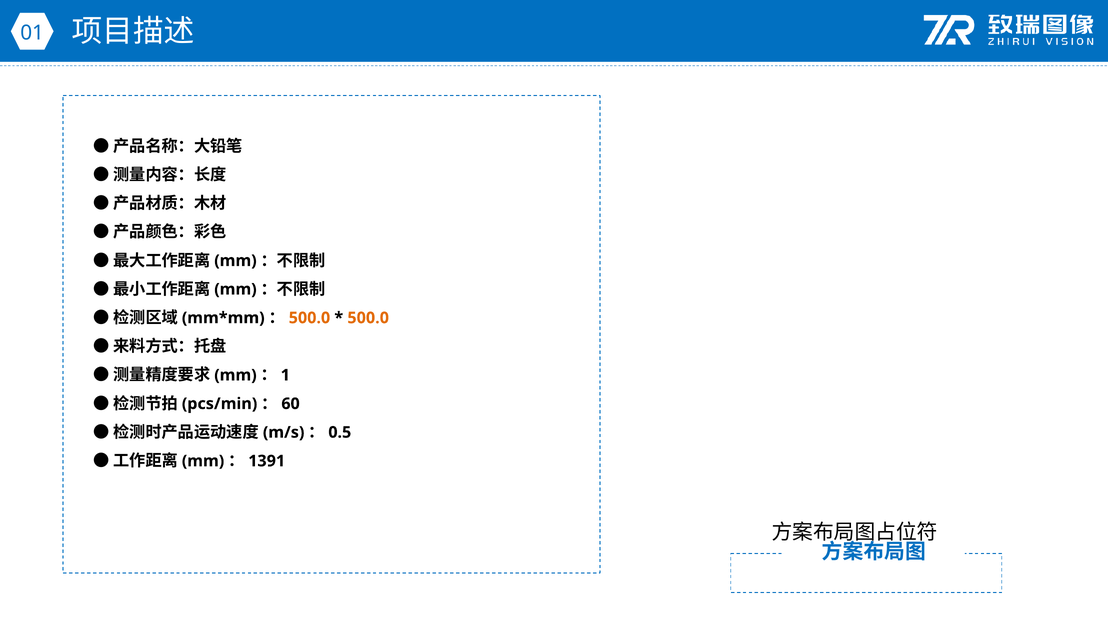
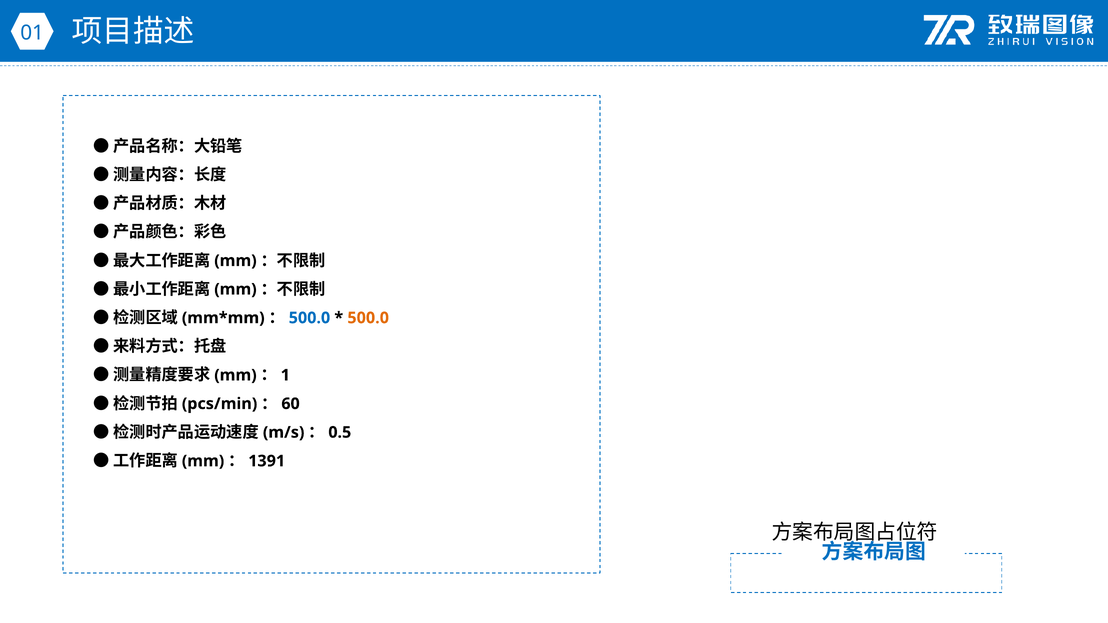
500.0 colour: orange -> blue (309, 318)
